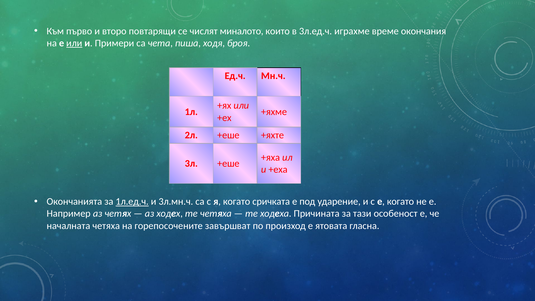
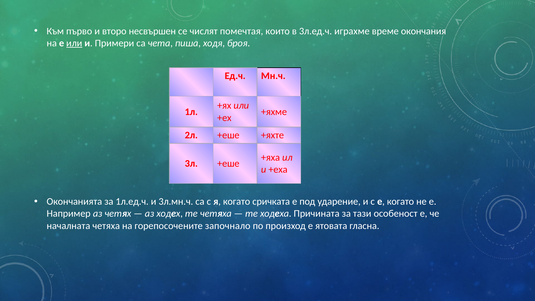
повтарящи: повтарящи -> несвършен (152, 31)
миналото: миналото -> помечтая (242, 31)
1л.ед.ч underline: present -> none (132, 202)
завършват: завършват -> започнало (228, 226)
